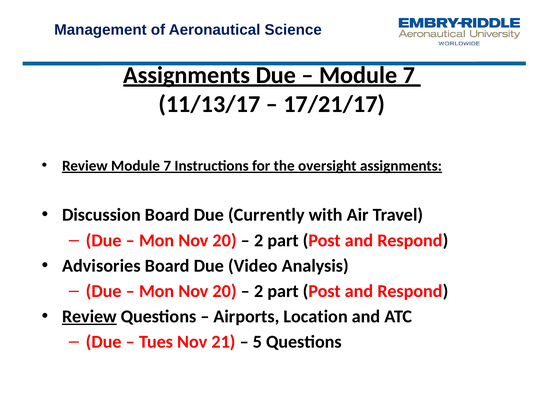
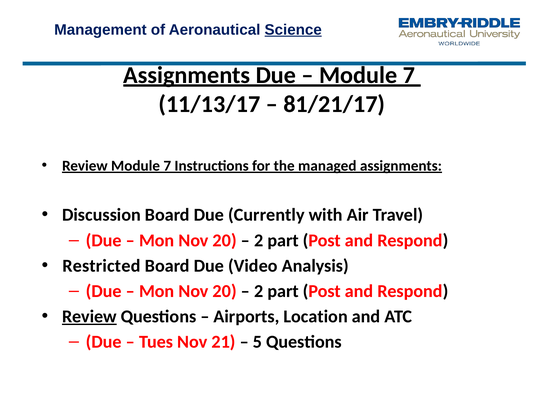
Science underline: none -> present (293, 30)
17/21/17: 17/21/17 -> 81/21/17 (334, 104)
oversight: oversight -> managed (327, 166)
Advisories: Advisories -> Restricted (101, 266)
